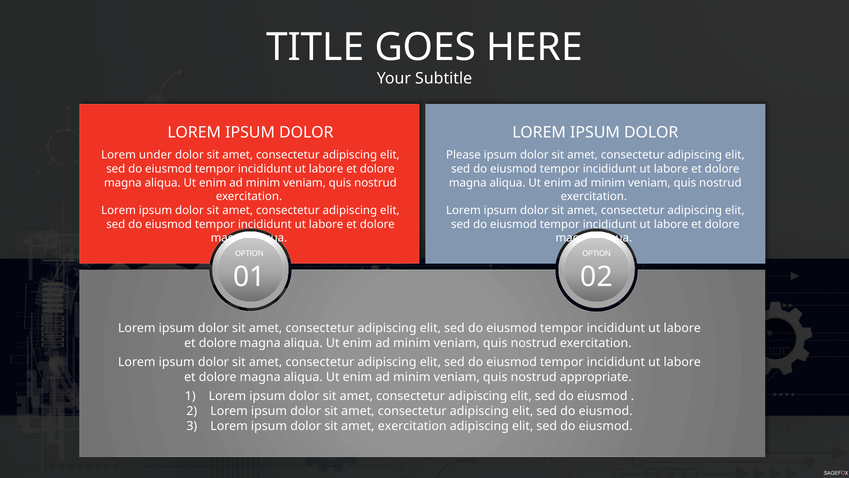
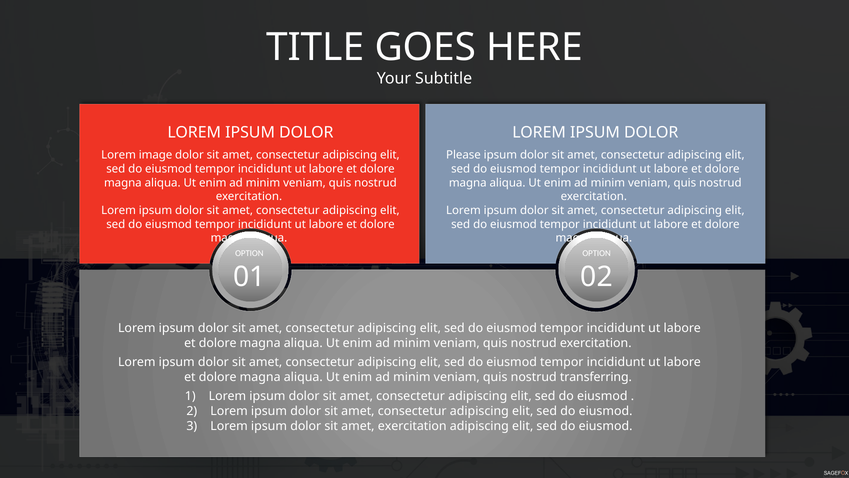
under: under -> image (156, 155)
appropriate: appropriate -> transferring (596, 377)
